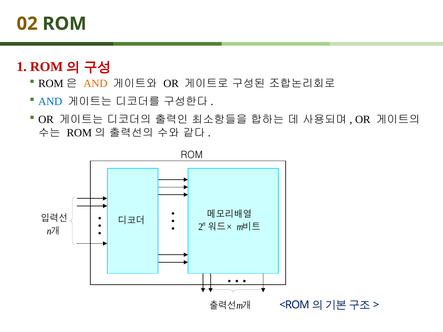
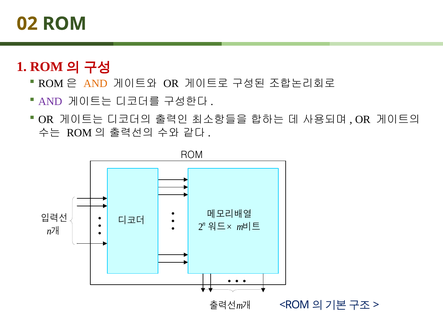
AND colour: blue -> purple (50, 102)
